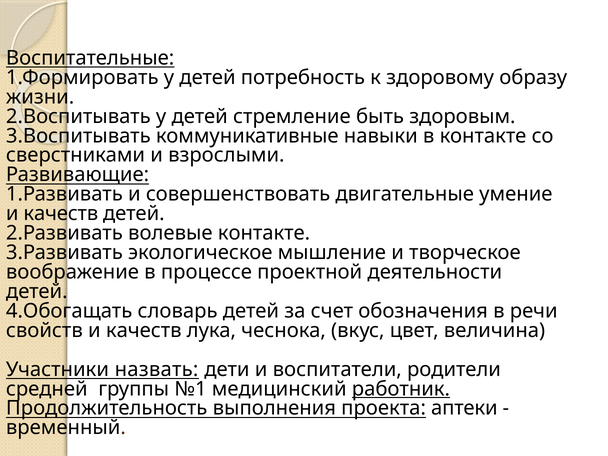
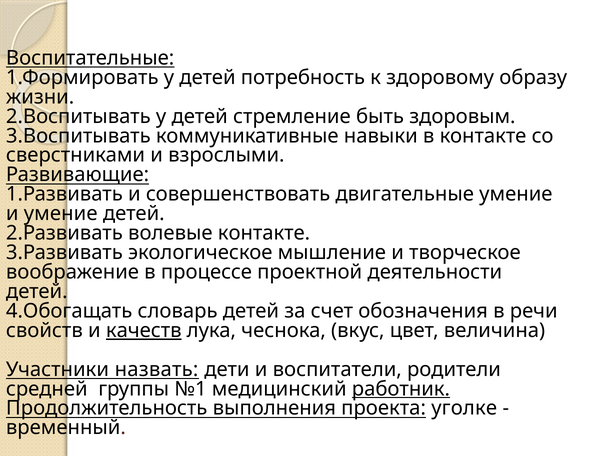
качеств: качеств -> умение (61, 214)
качеств underline: none -> present (144, 330)
аптеки: аптеки -> уголке (464, 408)
